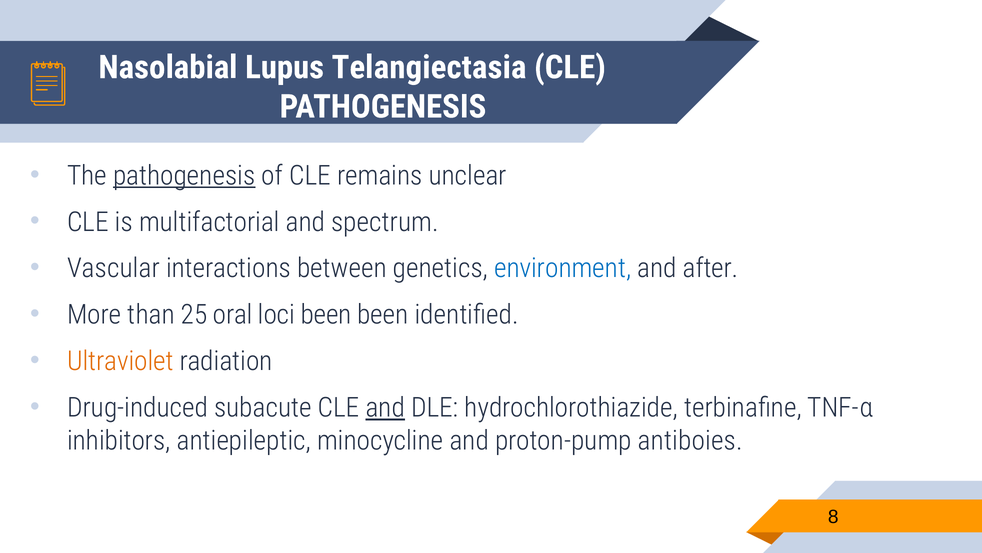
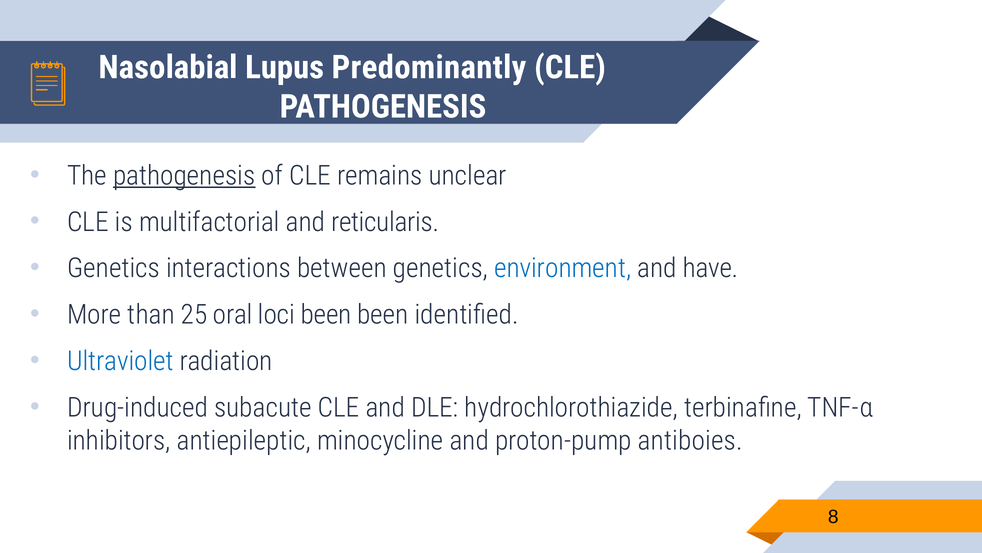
Telangiectasia: Telangiectasia -> Predominantly (429, 67)
spectrum: spectrum -> reticularis (385, 222)
Vascular: Vascular -> Genetics (113, 268)
after: after -> have (711, 268)
Ultraviolet colour: orange -> blue (120, 361)
and underline: present -> none (385, 407)
